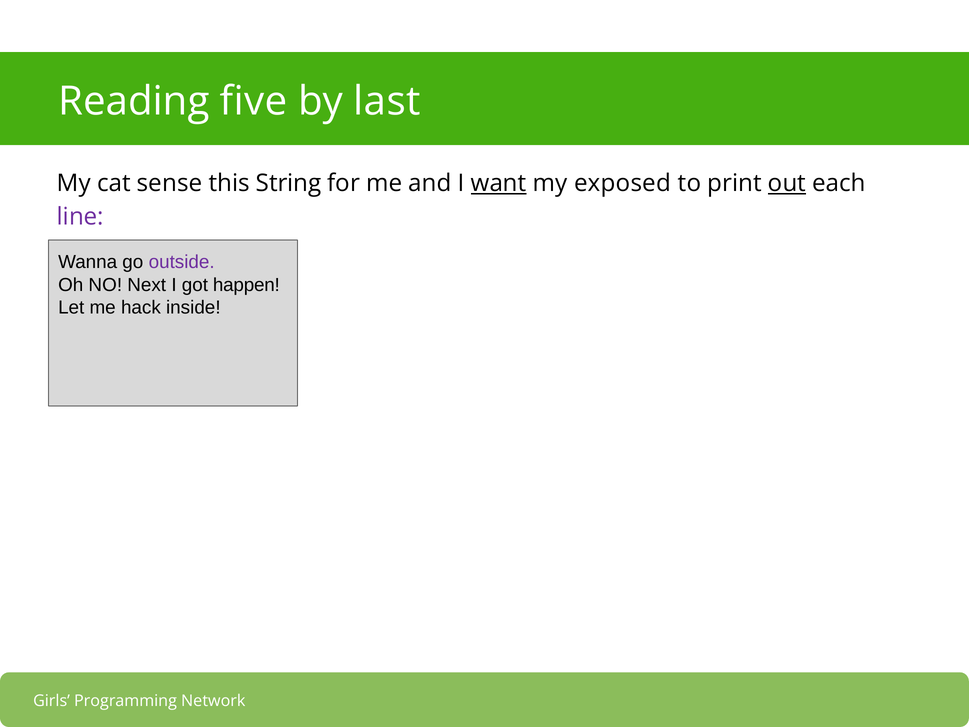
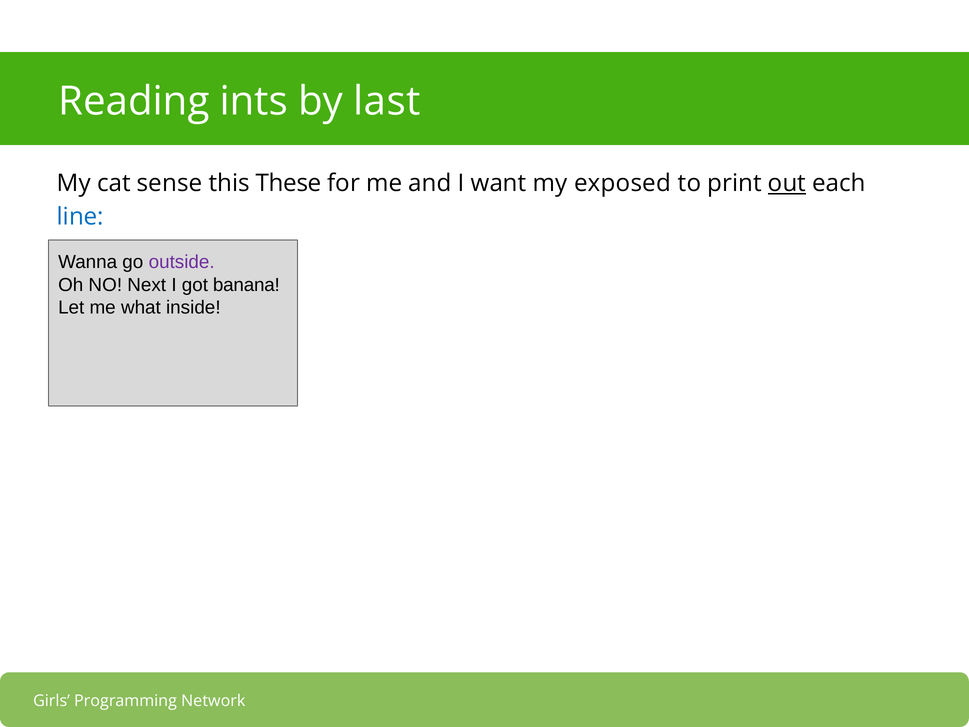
five: five -> ints (254, 101)
String: String -> These (289, 183)
want underline: present -> none (499, 183)
line colour: purple -> blue (80, 217)
happen: happen -> banana (246, 285)
hack: hack -> what (141, 307)
